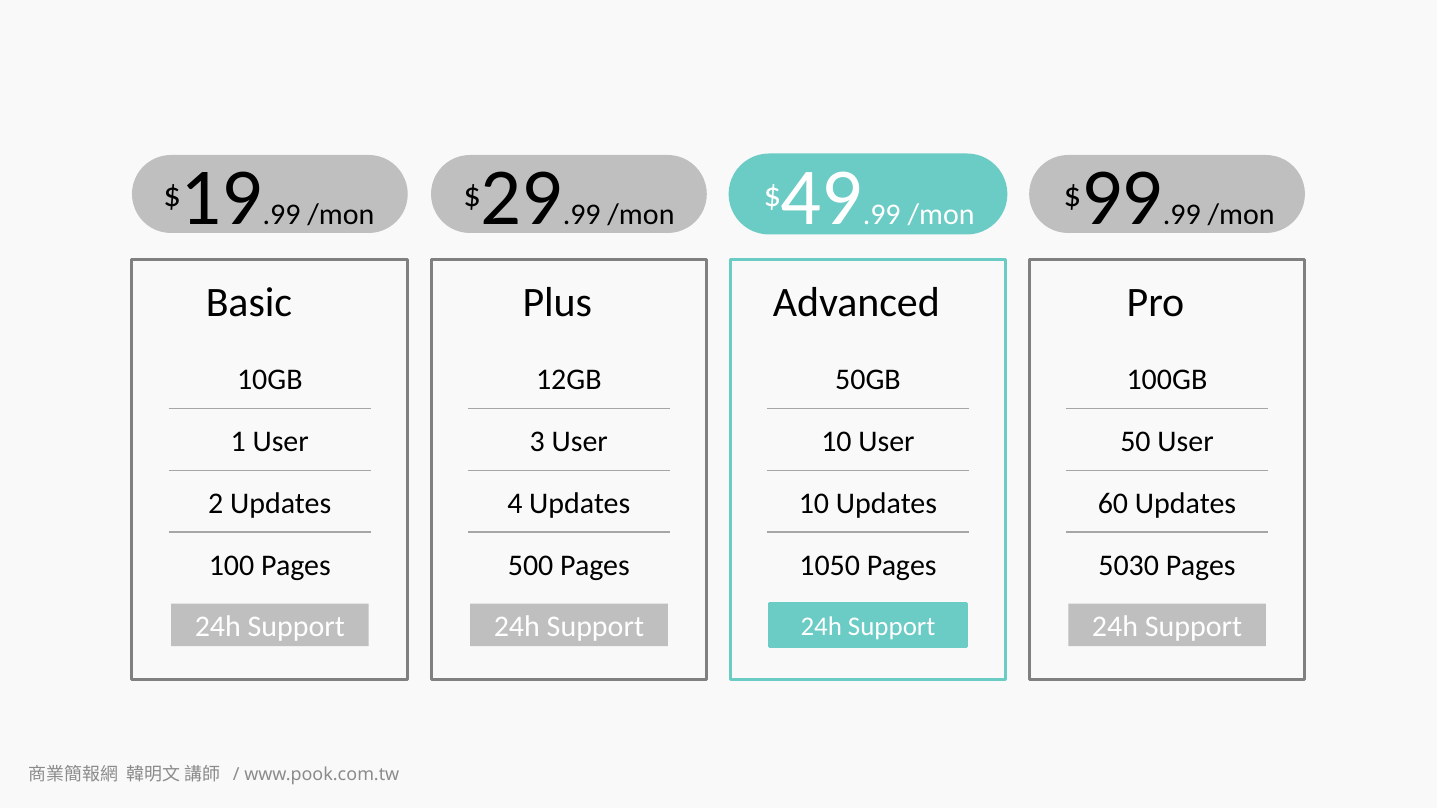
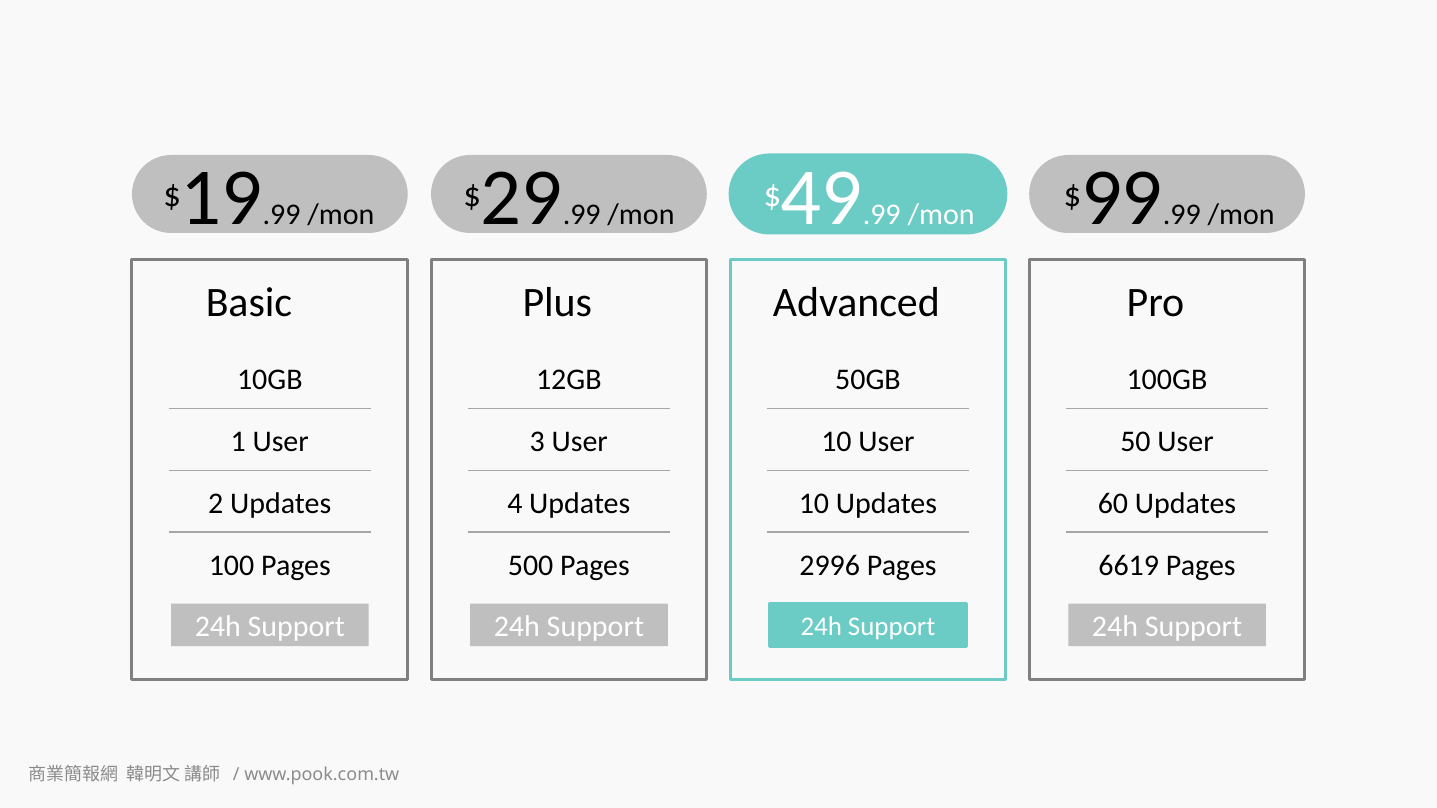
1050: 1050 -> 2996 (830, 565)
5030: 5030 -> 6619 (1129, 565)
